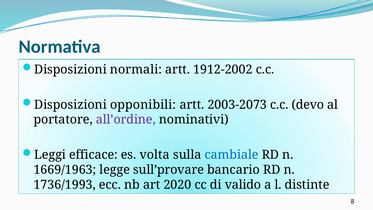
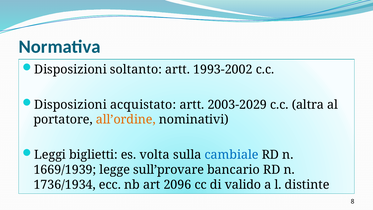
normali: normali -> soltanto (136, 69)
1912-2002: 1912-2002 -> 1993-2002 (223, 69)
opponibili: opponibili -> acquistato (143, 105)
2003-2073: 2003-2073 -> 2003-2029 (237, 105)
devo: devo -> altra (308, 105)
all’ordine colour: purple -> orange (126, 120)
efficace: efficace -> biglietti (93, 155)
1669/1963: 1669/1963 -> 1669/1939 (65, 170)
1736/1993: 1736/1993 -> 1736/1934 (65, 185)
2020: 2020 -> 2096 (177, 185)
